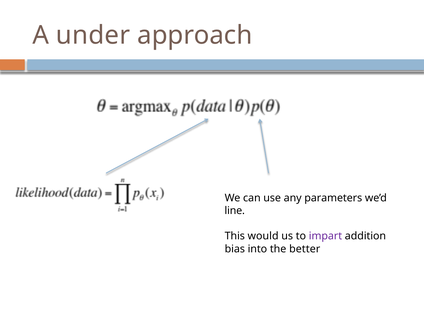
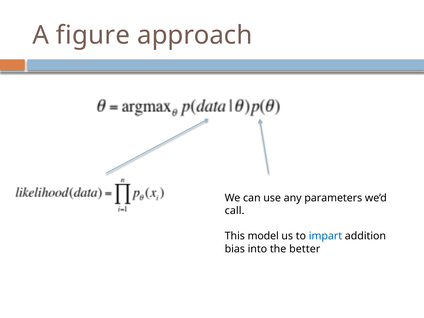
under: under -> figure (93, 35)
line: line -> call (235, 211)
would: would -> model (263, 236)
impart colour: purple -> blue (325, 236)
